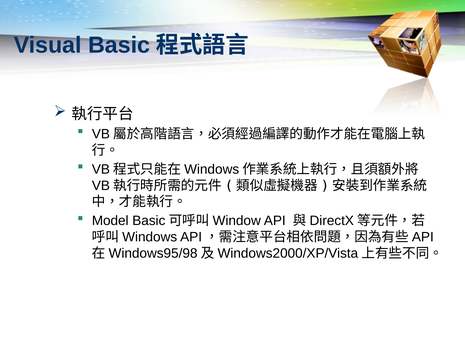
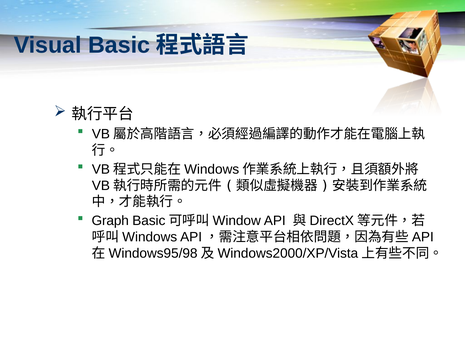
Model: Model -> Graph (110, 221)
